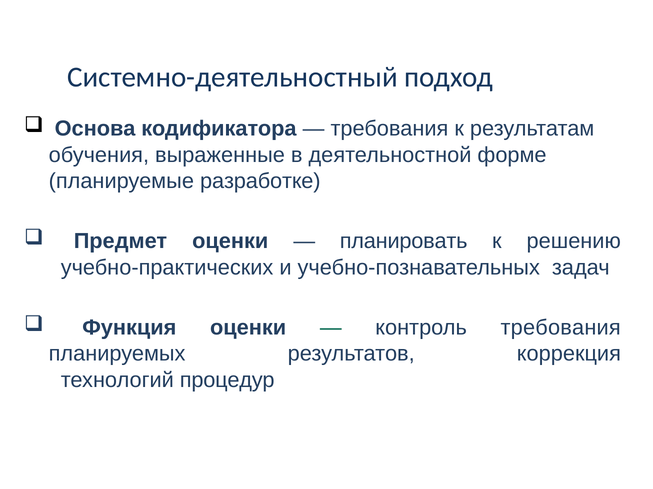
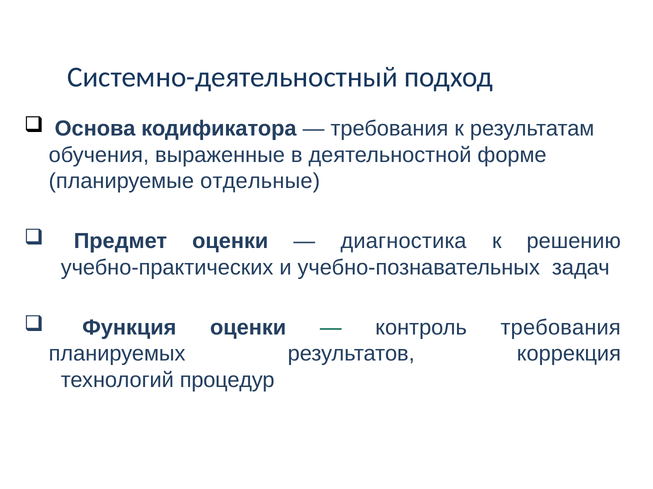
разработке: разработке -> отдельные (260, 181)
планировать: планировать -> диагностика (403, 242)
